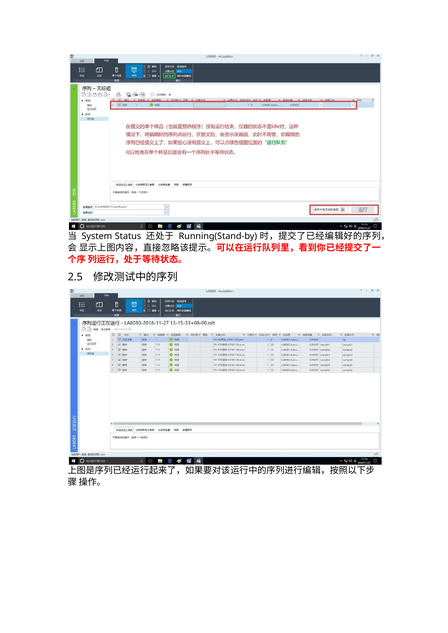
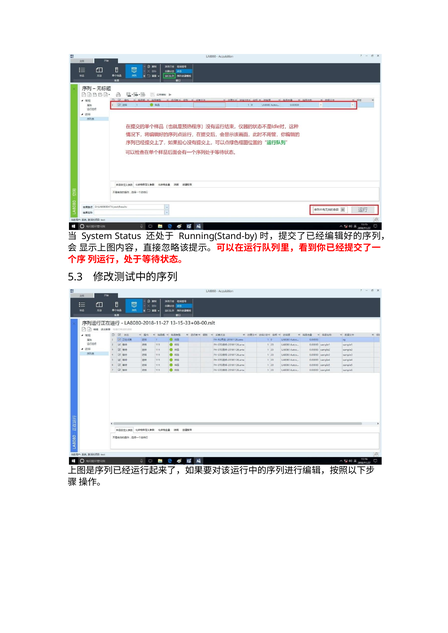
2.5: 2.5 -> 5.3 (75, 278)
